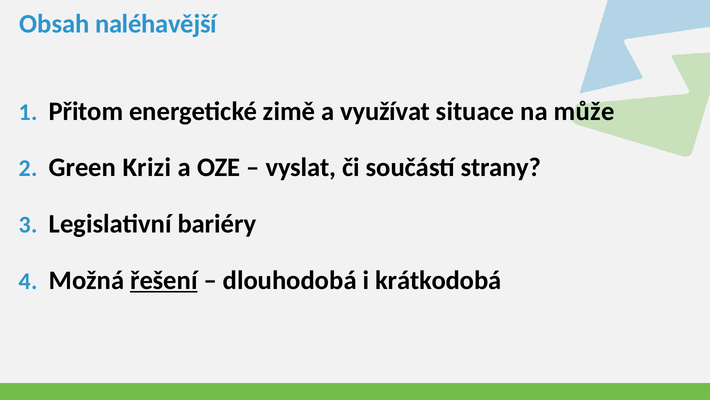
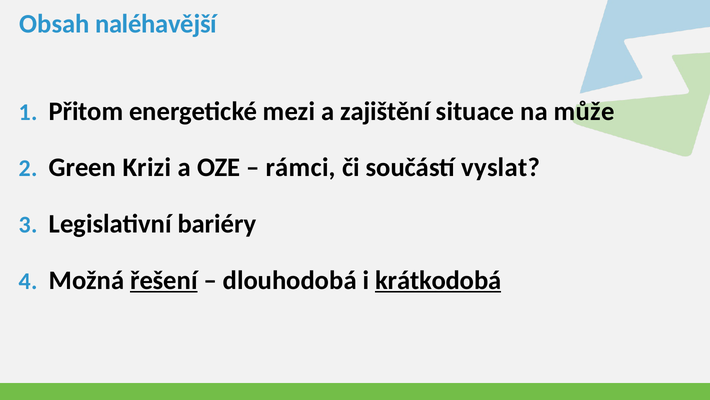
zimě: zimě -> mezi (289, 111)
využívat: využívat -> zajištění (385, 111)
vyslat: vyslat -> rámci (301, 167)
strany: strany -> vyslat (501, 167)
krátkodobá underline: none -> present (438, 280)
